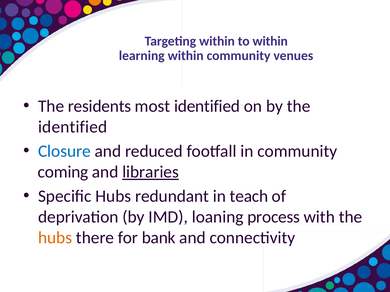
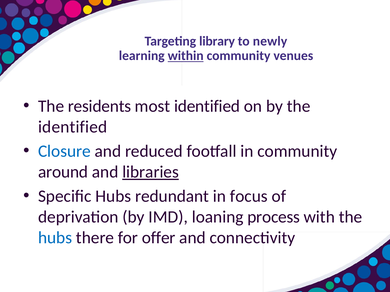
Targeting within: within -> library (217, 41)
to within: within -> newly (270, 41)
within underline: none -> present (186, 56)
coming: coming -> around (63, 172)
teach: teach -> focus (249, 197)
hubs colour: orange -> blue (55, 238)
bank: bank -> offer (159, 238)
